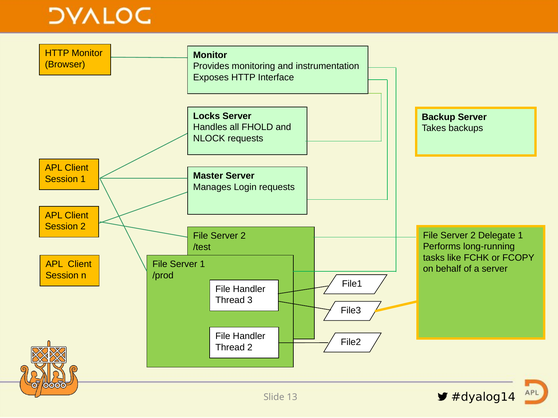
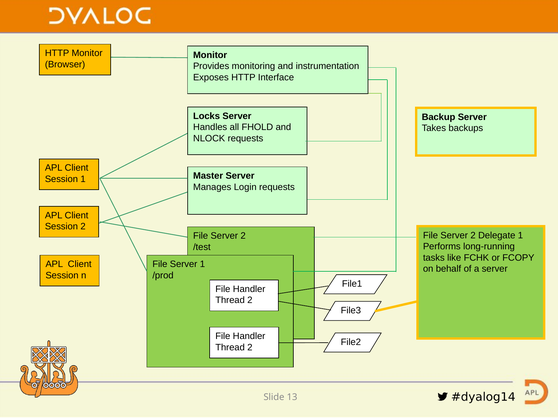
3: 3 -> 2 (250, 301)
